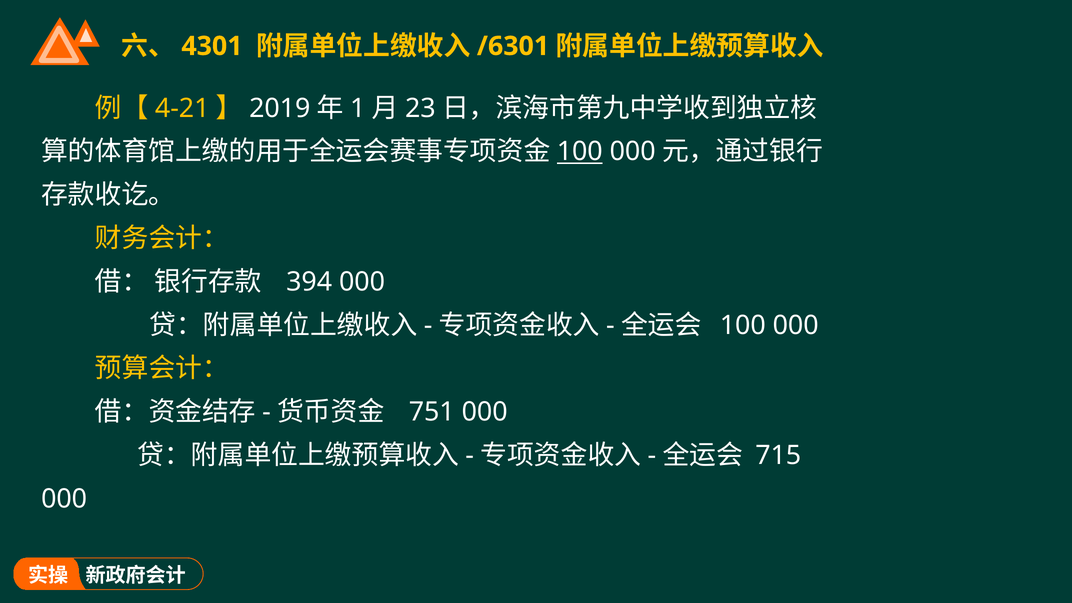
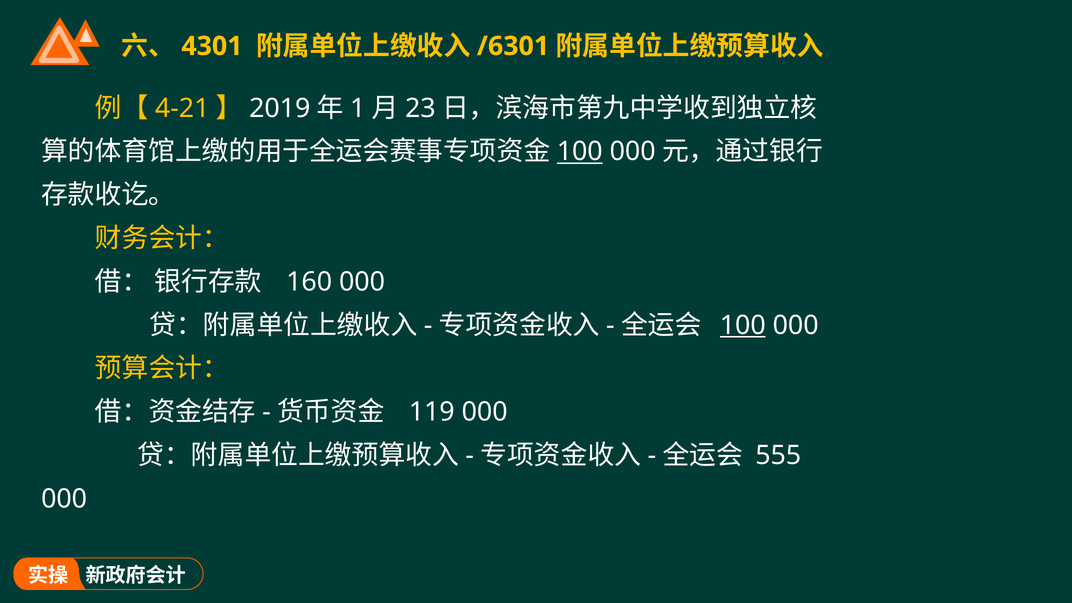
394: 394 -> 160 (309, 282)
100 underline: none -> present (743, 325)
751: 751 -> 119 (432, 412)
715: 715 -> 555 (778, 455)
